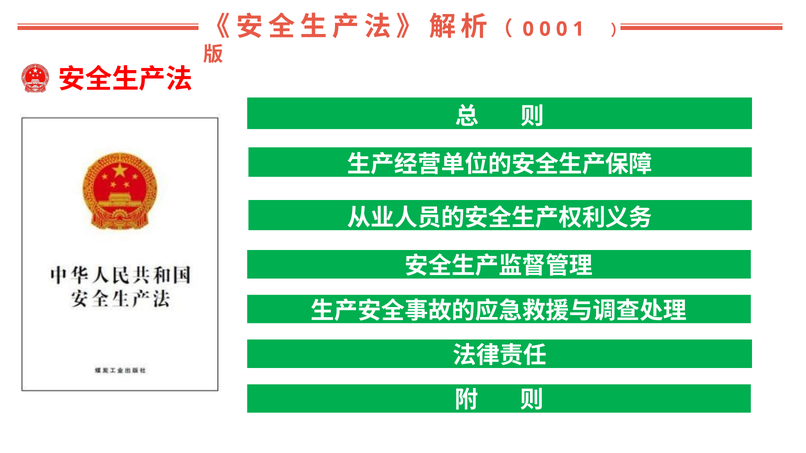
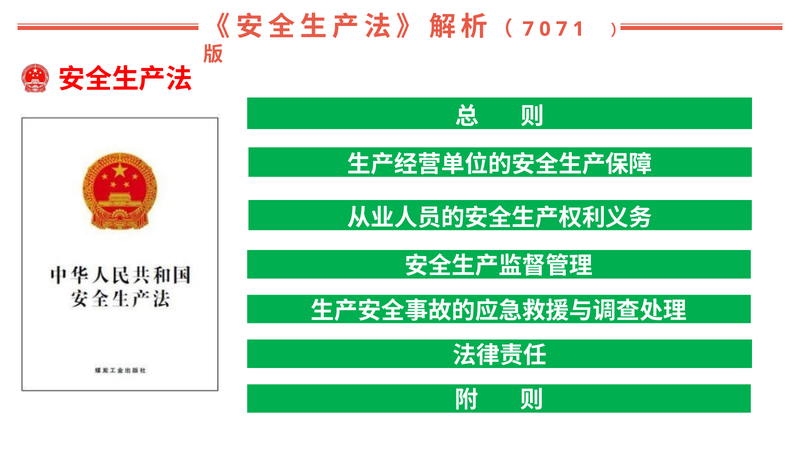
0: 0 -> 7 (528, 29)
0: 0 -> 7 (562, 29)
